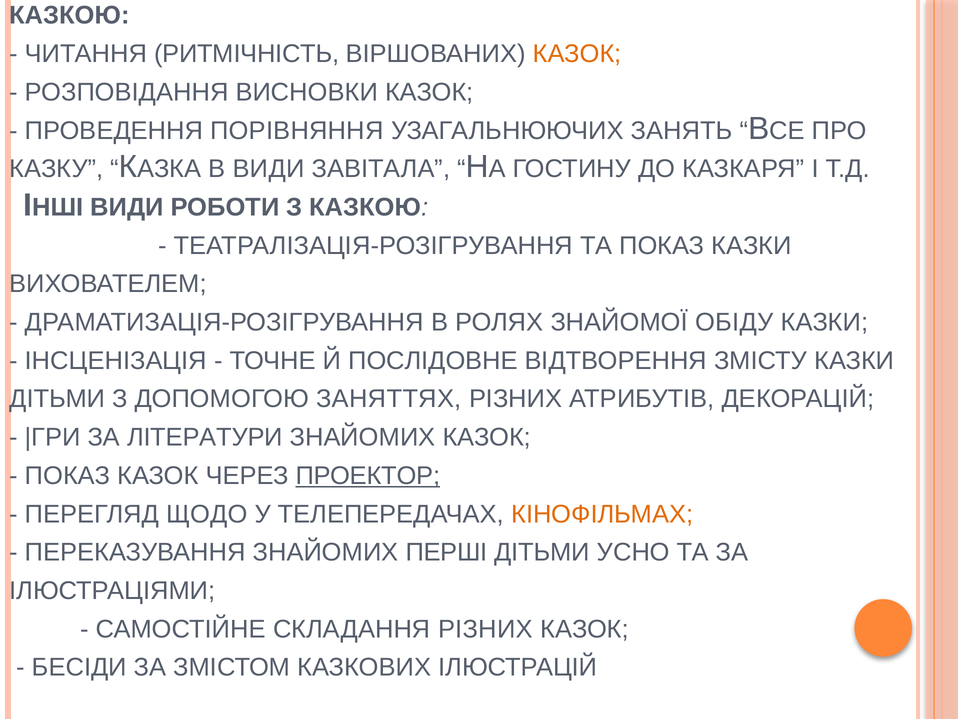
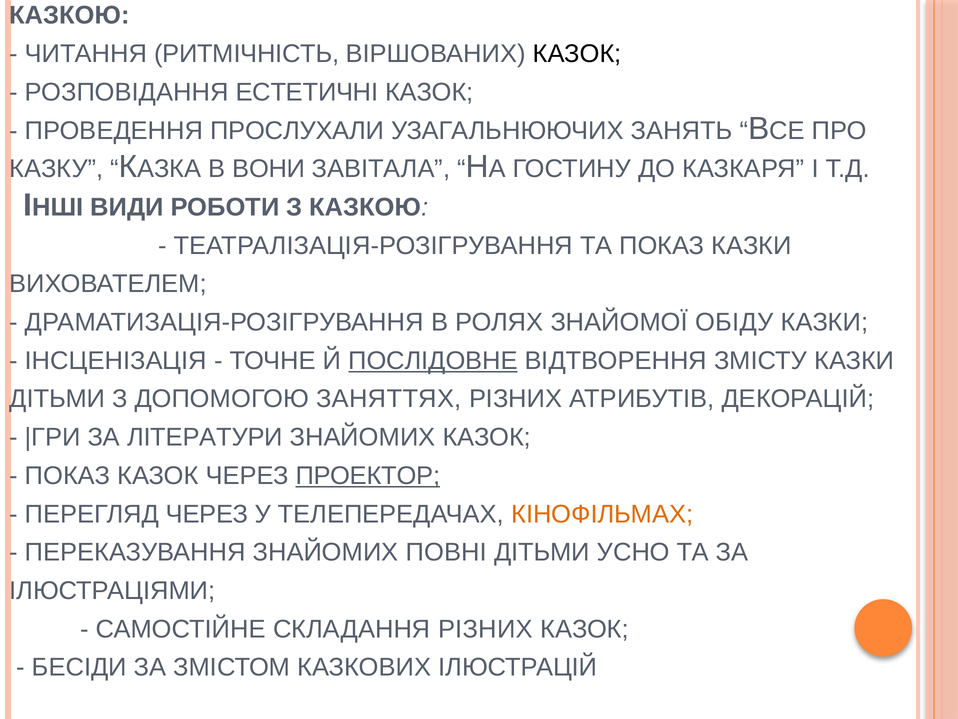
КАЗОК colour: orange -> black (577, 54)
ВИСНОВКИ: ВИСНОВКИ -> ЕСТЕТИЧНІ (307, 92)
ПОРІВНЯННЯ: ПОРІВНЯННЯ -> ПРОСЛУХАЛИ (297, 131)
В ВИДИ: ВИДИ -> ВОНИ (269, 169)
ПОСЛІДОВНЕ underline: none -> present (433, 360)
ПЕРЕГЛЯД ЩОДО: ЩОДО -> ЧЕРЕЗ (207, 514)
ПЕРШІ: ПЕРШІ -> ПОВНІ (446, 552)
